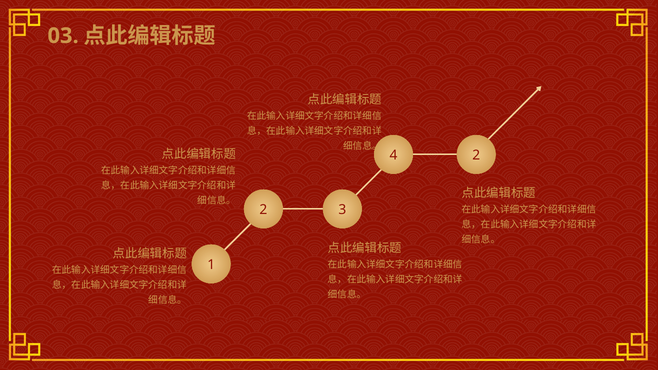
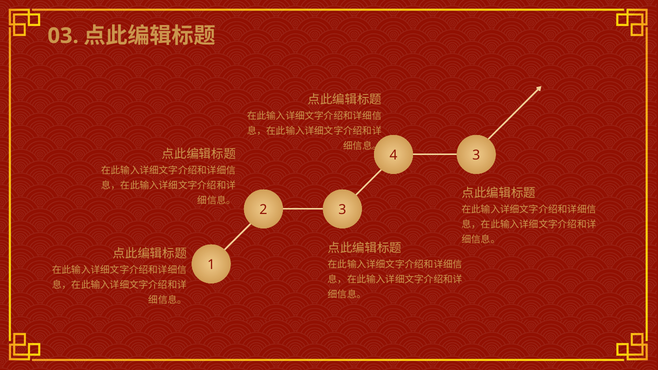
4 2: 2 -> 3 (476, 155)
